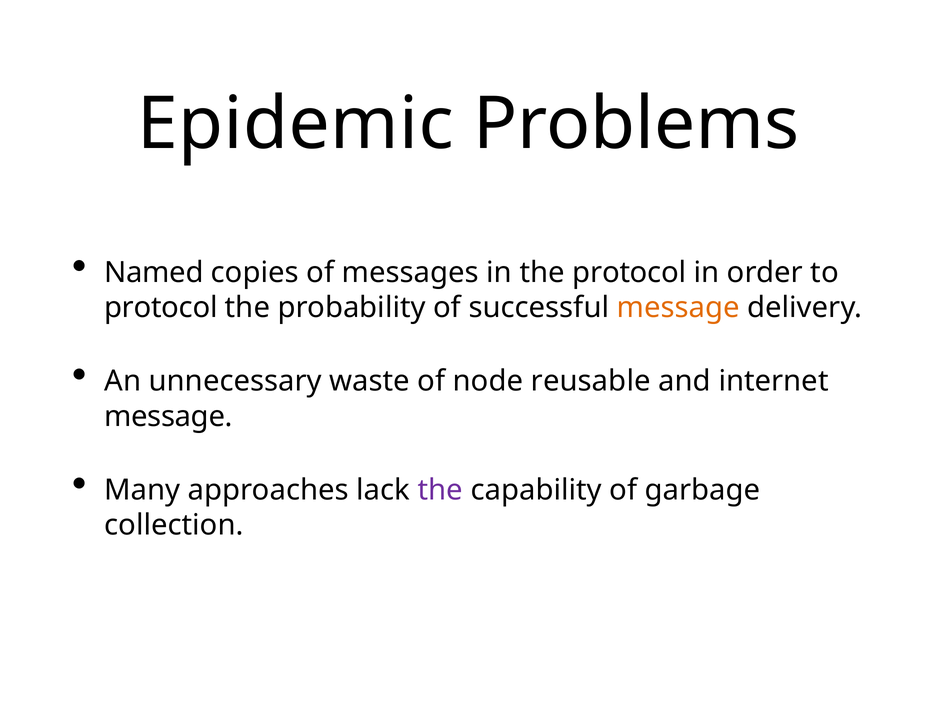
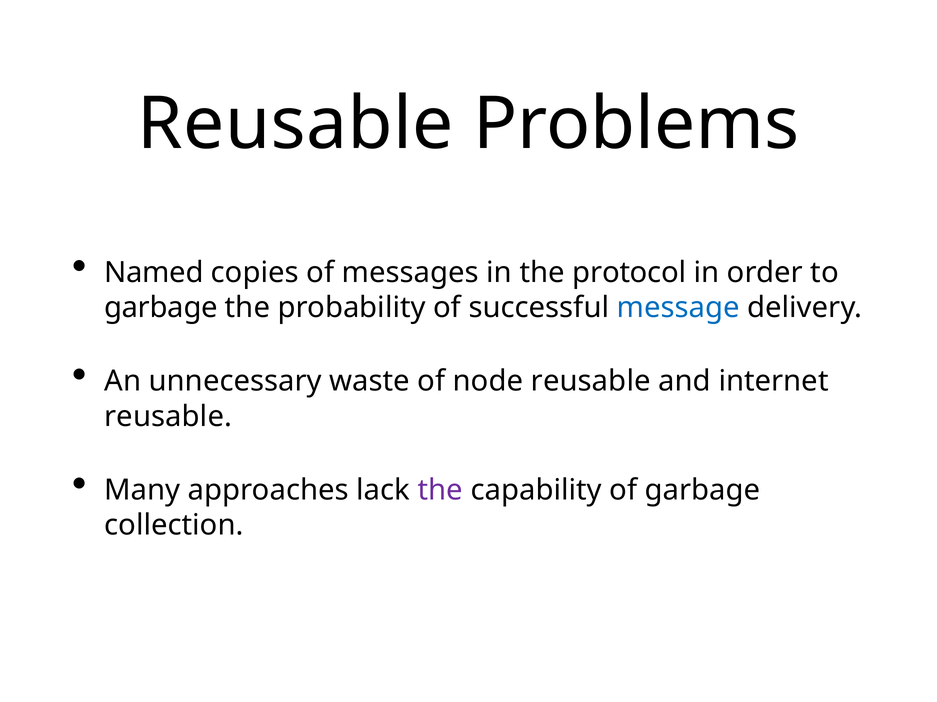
Epidemic: Epidemic -> Reusable (296, 124)
protocol: protocol -> garbage (161, 308)
message colour: orange -> blue (678, 308)
message: message -> reusable (168, 417)
